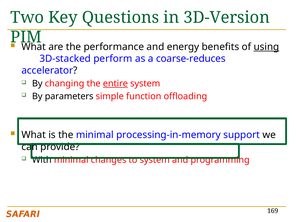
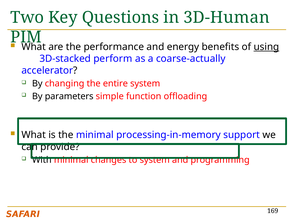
3D-Version: 3D-Version -> 3D-Human (227, 17)
coarse-reduces: coarse-reduces -> coarse-actually (191, 59)
entire underline: present -> none (115, 84)
